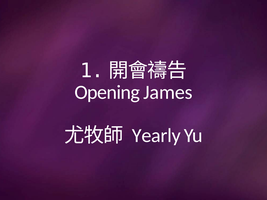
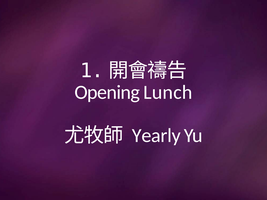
James: James -> Lunch (168, 92)
